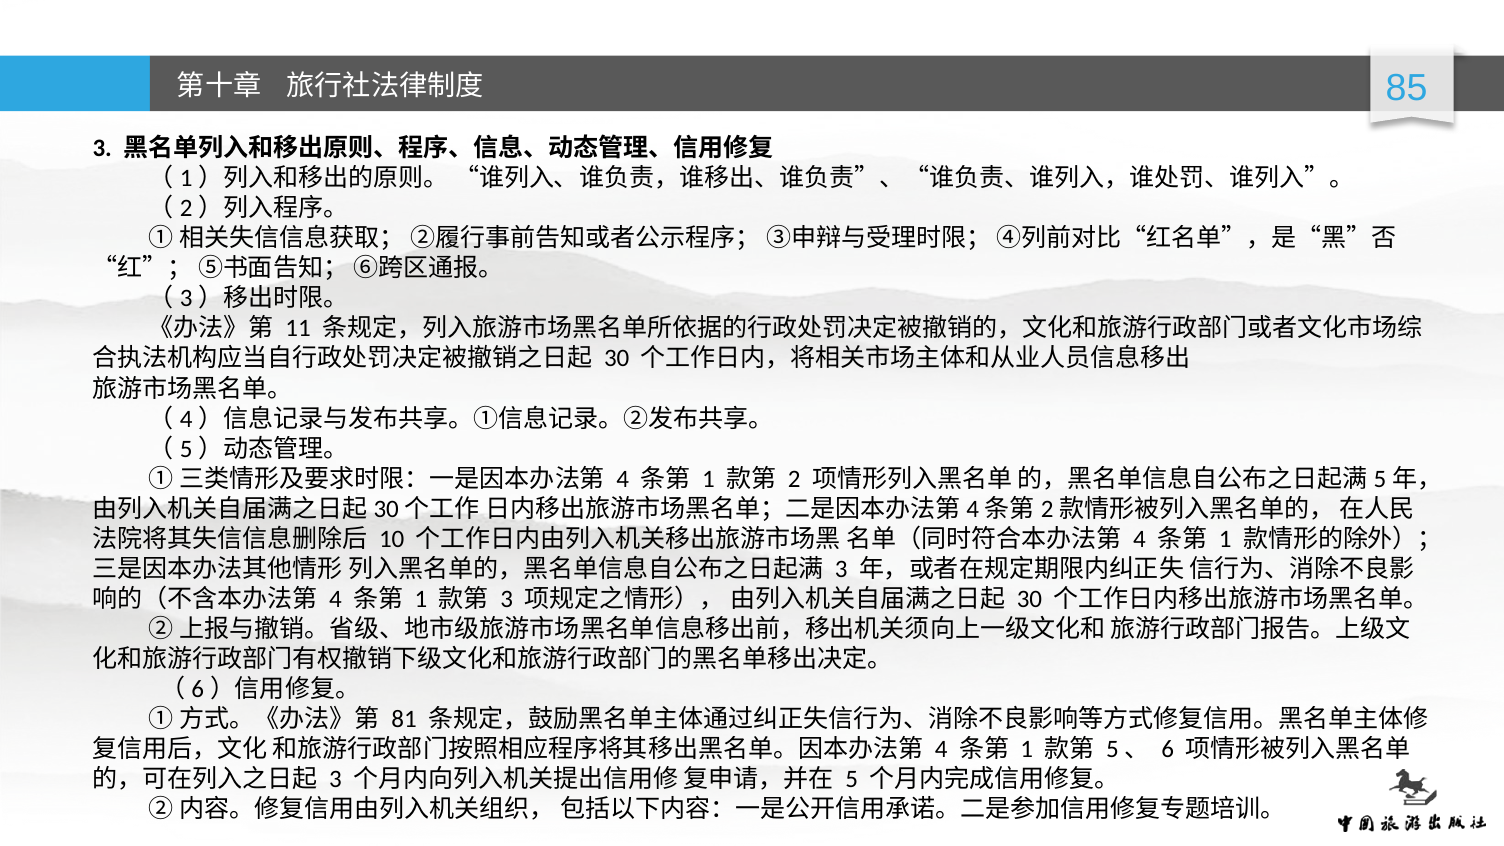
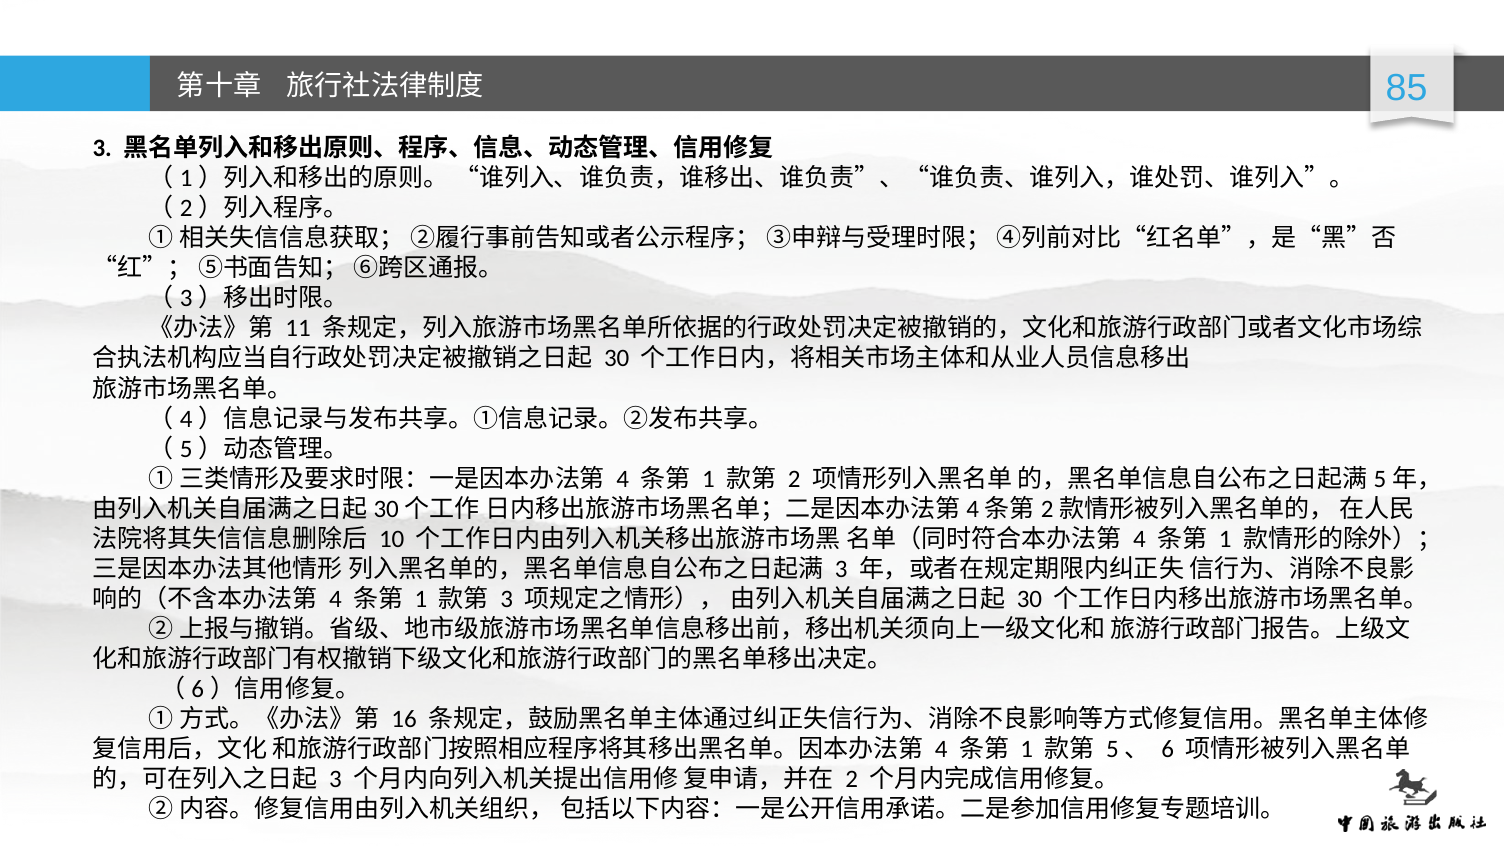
81: 81 -> 16 (404, 720)
5: 5 -> 2 (852, 780)
